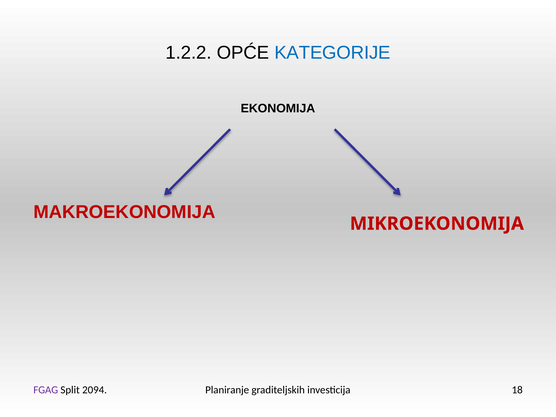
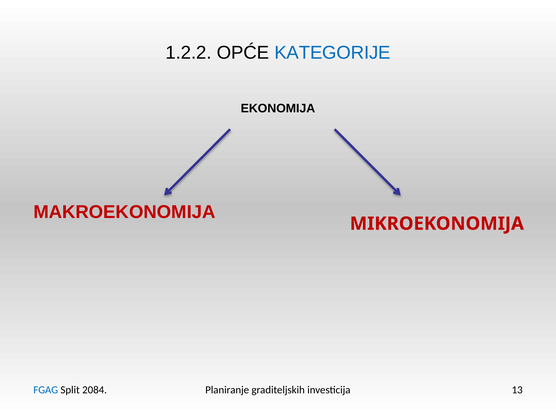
FGAG colour: purple -> blue (46, 390)
2094: 2094 -> 2084 (95, 390)
18: 18 -> 13 (517, 390)
